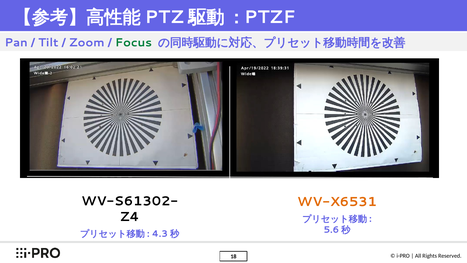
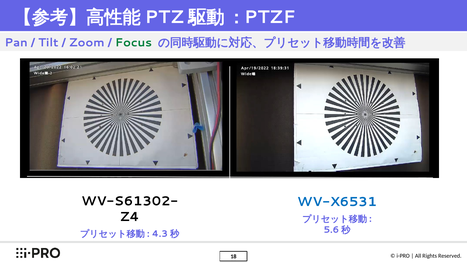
WV-X6531 colour: orange -> blue (337, 202)
